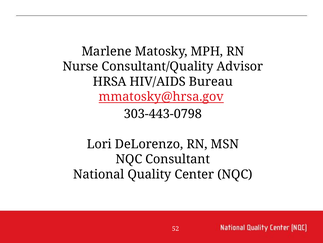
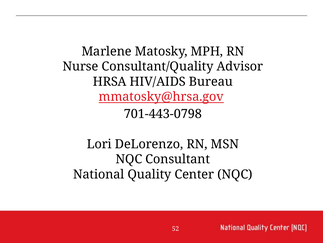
303-443-0798: 303-443-0798 -> 701-443-0798 (163, 114)
